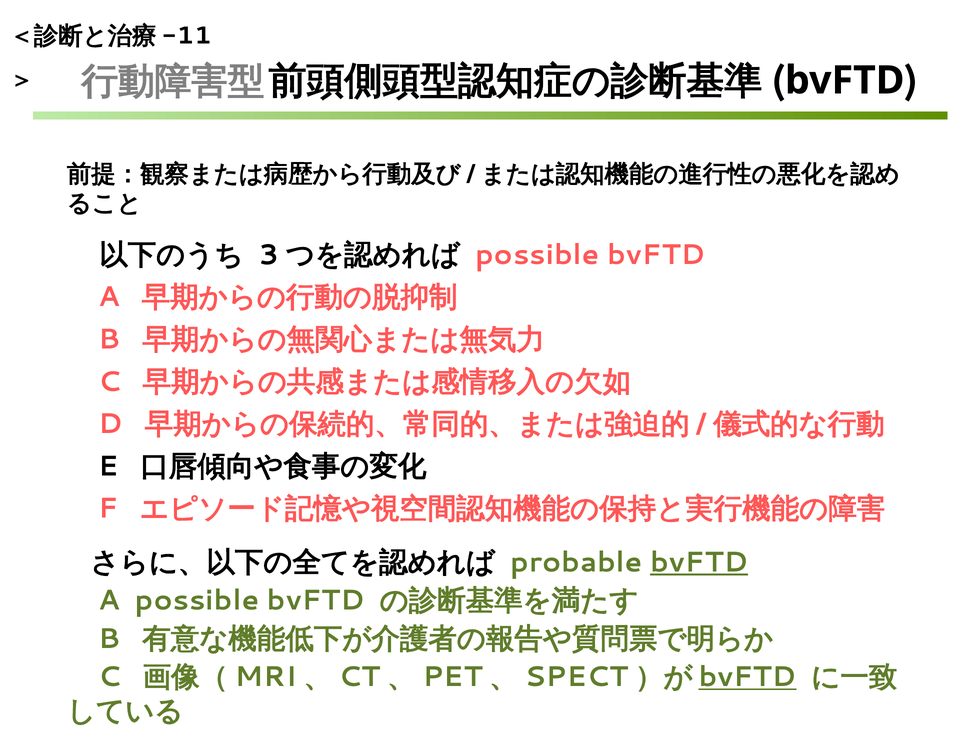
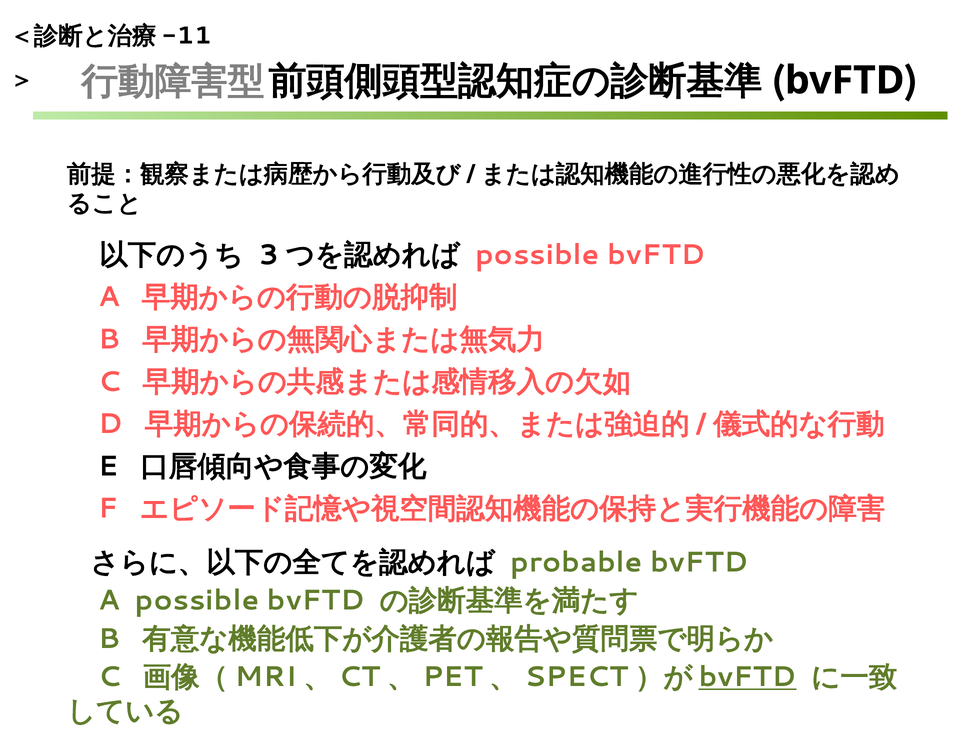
bvFTD underline: present -> none (699, 562)
